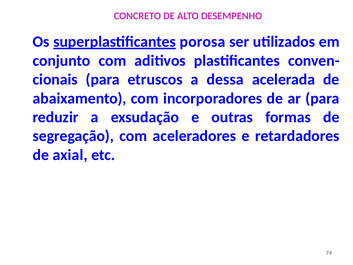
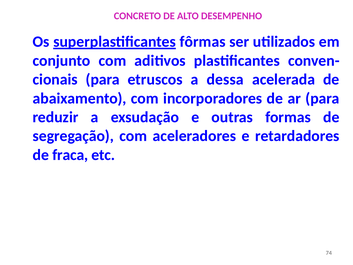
porosa: porosa -> fôrmas (203, 42)
axial: axial -> fraca (70, 155)
